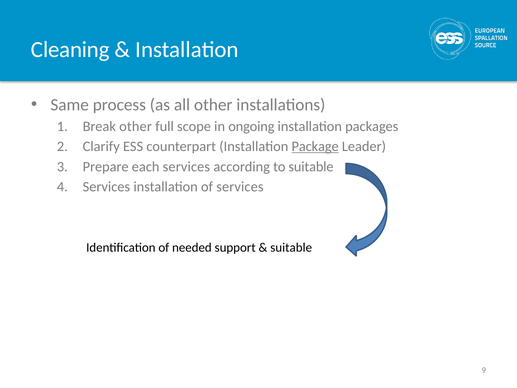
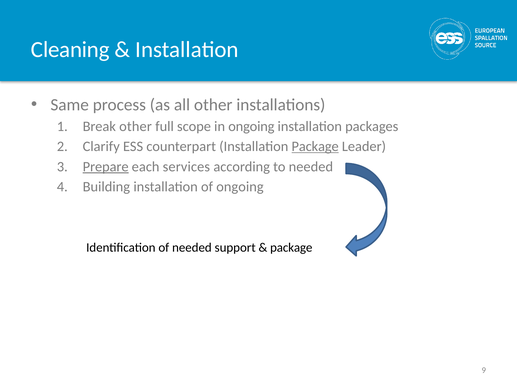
Prepare underline: none -> present (106, 167)
to suitable: suitable -> needed (311, 167)
Services: Services -> Building (106, 187)
of services: services -> ongoing (240, 187)
suitable: suitable -> package (291, 247)
